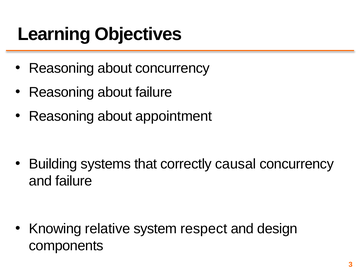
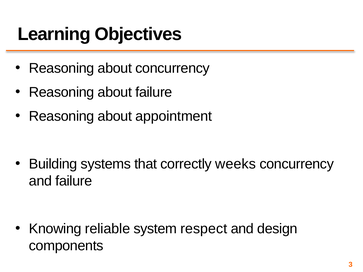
causal: causal -> weeks (236, 164)
relative: relative -> reliable (108, 229)
